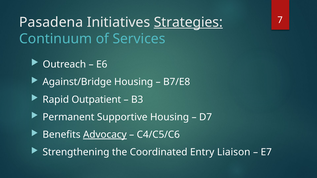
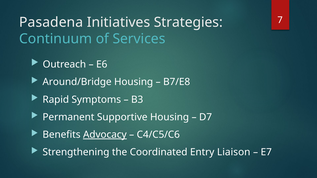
Strategies underline: present -> none (188, 22)
Against/Bridge: Against/Bridge -> Around/Bridge (77, 82)
Outpatient: Outpatient -> Symptoms (96, 100)
